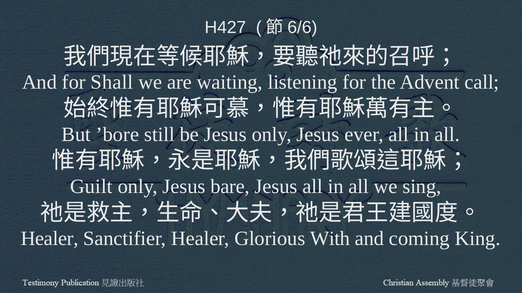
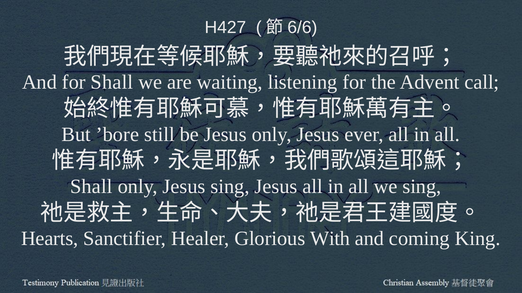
Guilt: Guilt -> Shall (91, 187)
Jesus bare: bare -> sing (230, 187)
Healer: Healer -> Hearts (50, 239)
